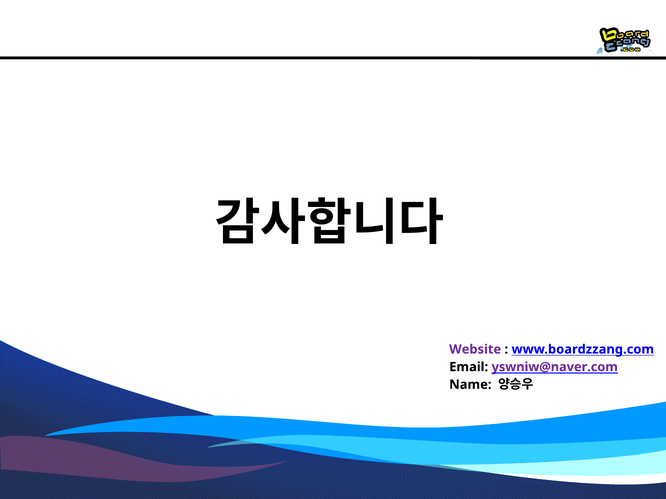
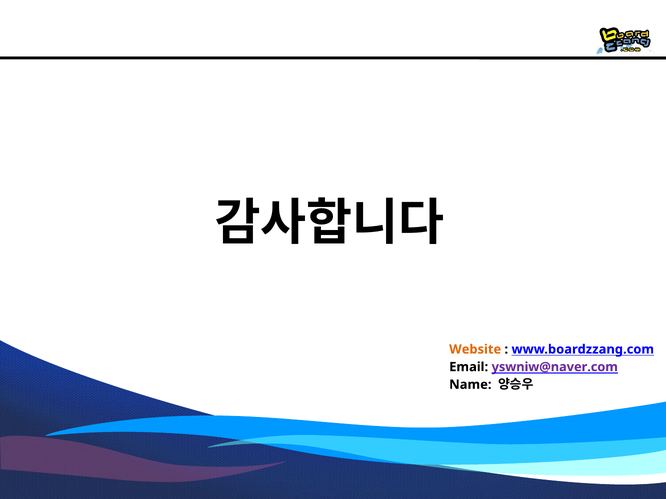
Website colour: purple -> orange (475, 350)
